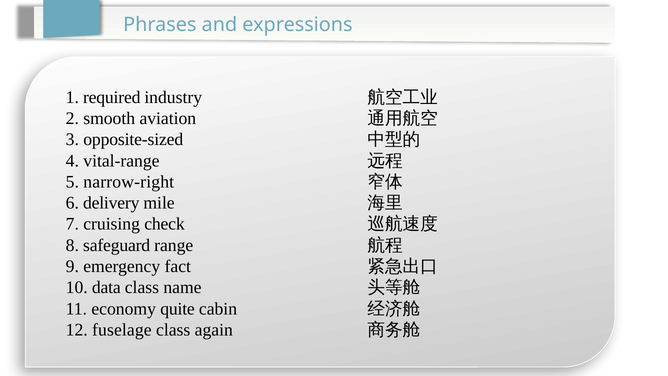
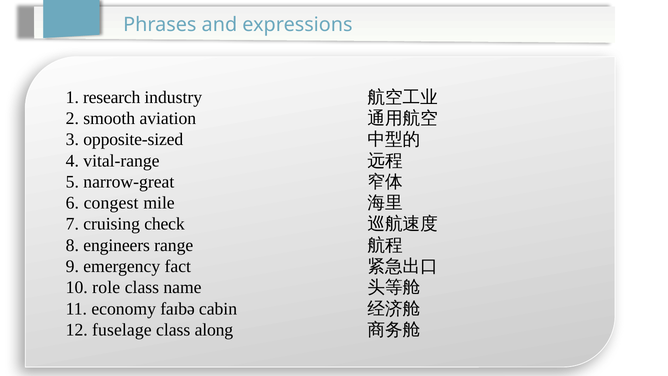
required: required -> research (112, 97)
narrow-right: narrow-right -> narrow-great (129, 182)
delivery: delivery -> congest (111, 203)
safeguard: safeguard -> engineers (117, 245)
data: data -> role (106, 287)
quite: quite -> faɪbə (178, 309)
again: again -> along (214, 330)
